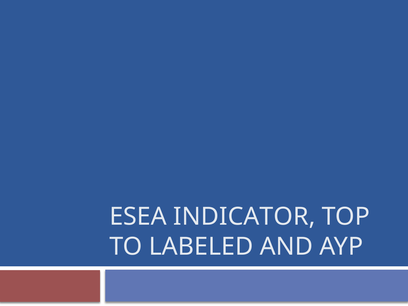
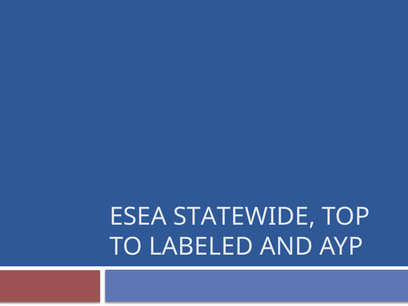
INDICATOR: INDICATOR -> STATEWIDE (244, 217)
